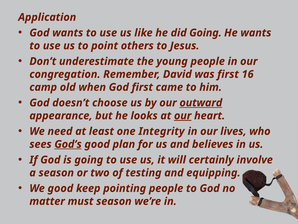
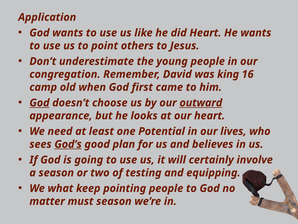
did Going: Going -> Heart (205, 33)
was first: first -> king (228, 74)
God underline: none -> present (39, 103)
our underline: present -> none (183, 115)
Integrity: Integrity -> Potential (162, 131)
We good: good -> what (60, 188)
